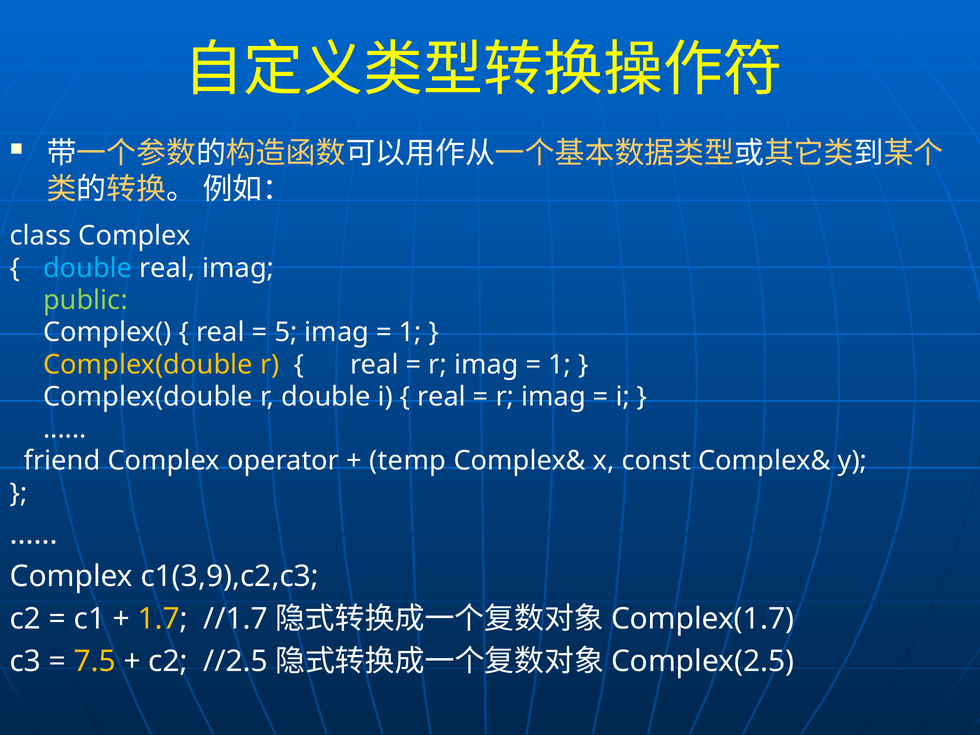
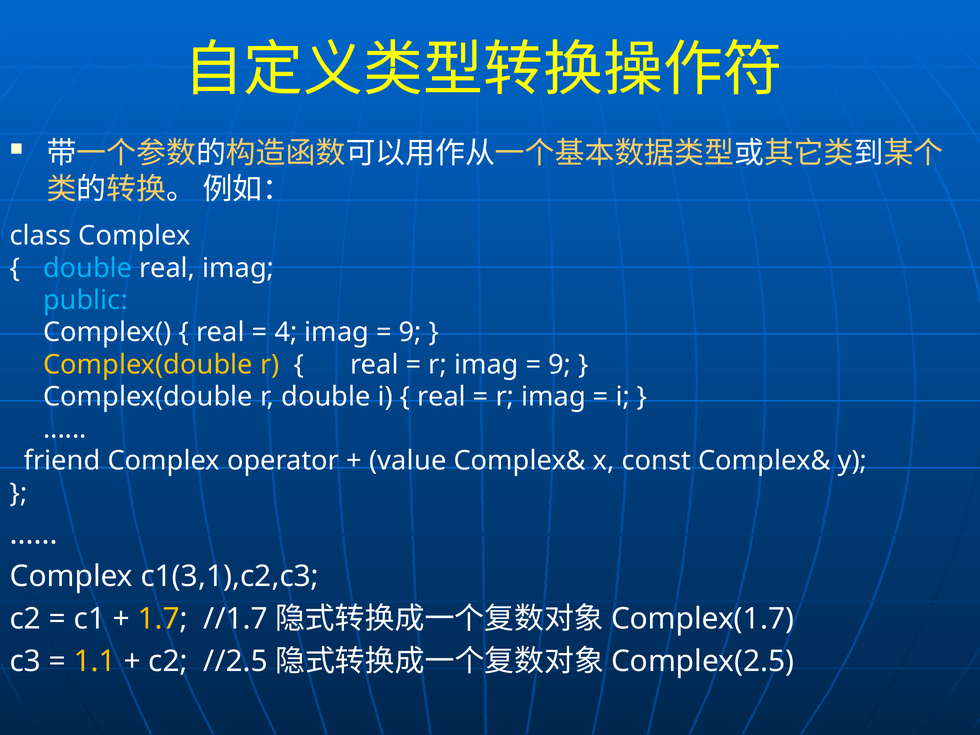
public colour: light green -> light blue (85, 300)
5: 5 -> 4 (286, 332)
1: 1 -> 9 (410, 332)
1: 1 -> 9 (560, 365)
temp: temp -> value (408, 461)
c1(3,9),c2,c3: c1(3,9),c2,c3 -> c1(3,1),c2,c3 (230, 576)
7.5: 7.5 -> 1.1 (95, 661)
